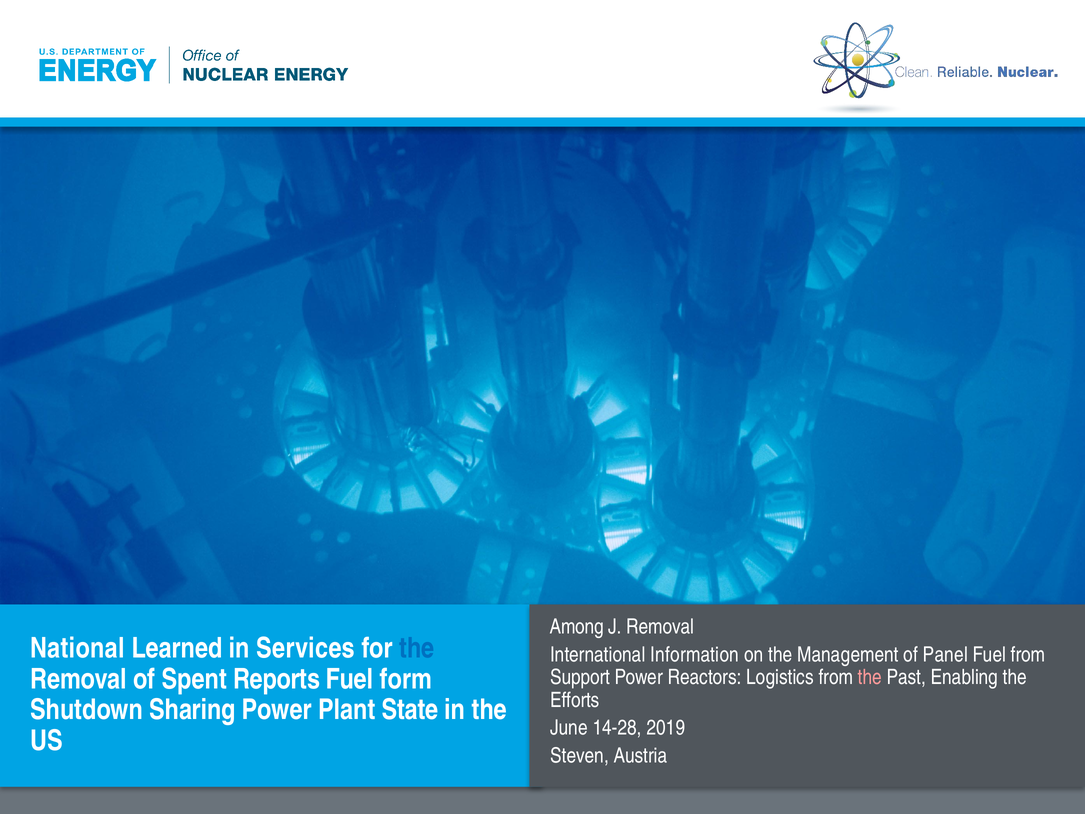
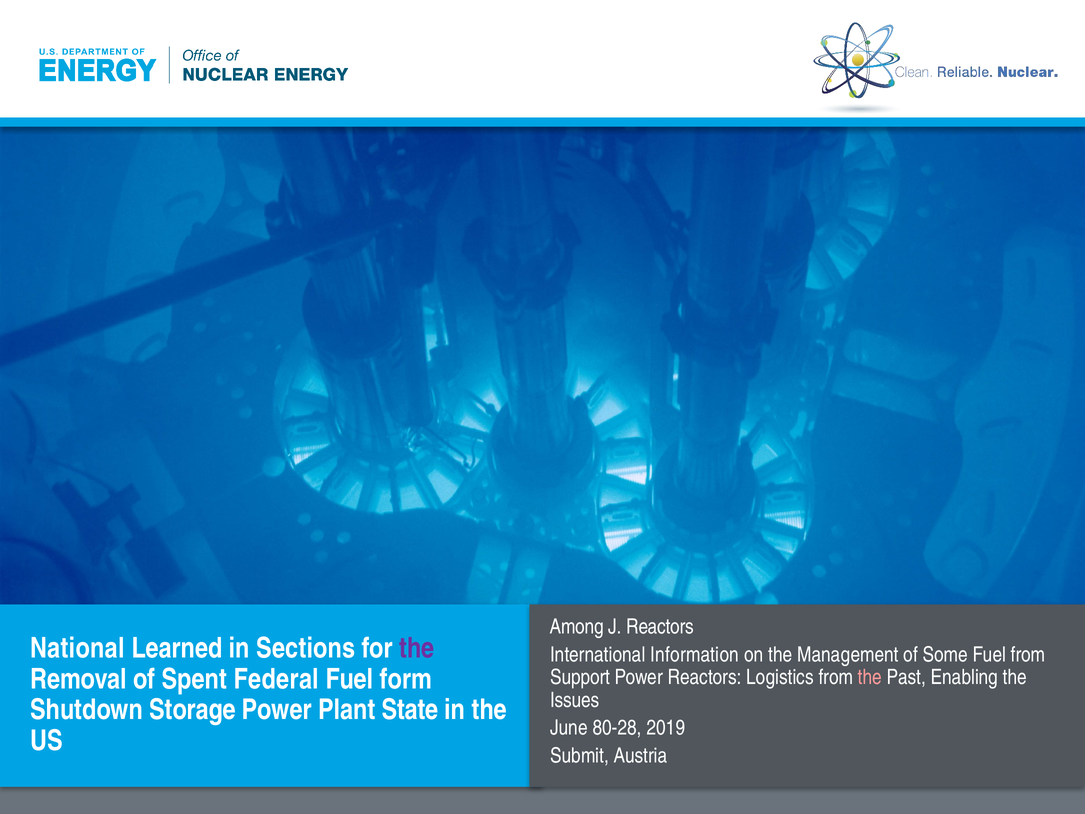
J Removal: Removal -> Reactors (660, 627)
Services: Services -> Sections (306, 648)
the colour: blue -> purple (417, 648)
Panel: Panel -> Some (945, 655)
Reports: Reports -> Federal (276, 679)
Efforts: Efforts -> Issues (575, 700)
Sharing: Sharing -> Storage (193, 710)
14-28: 14-28 -> 80-28 (617, 728)
Steven: Steven -> Submit (580, 755)
